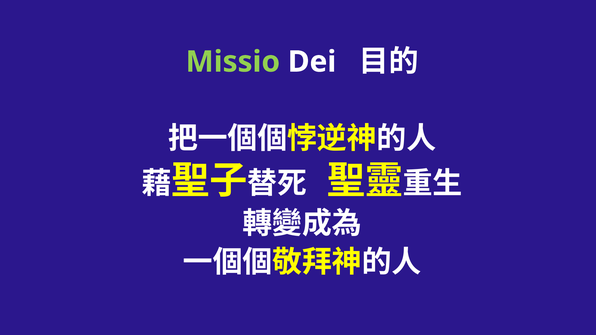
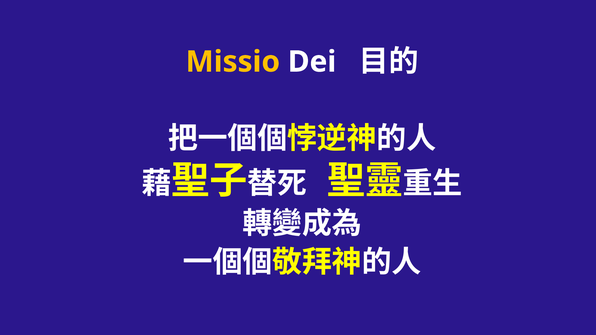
Missio colour: light green -> yellow (233, 62)
